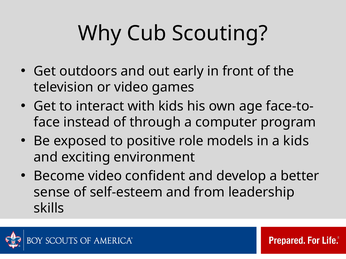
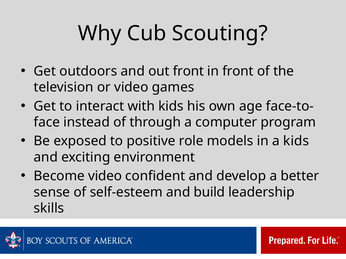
out early: early -> front (188, 71)
from: from -> build (209, 192)
